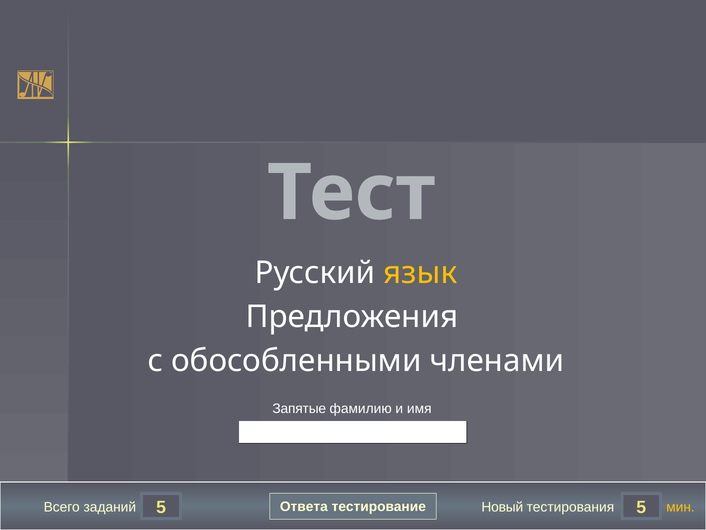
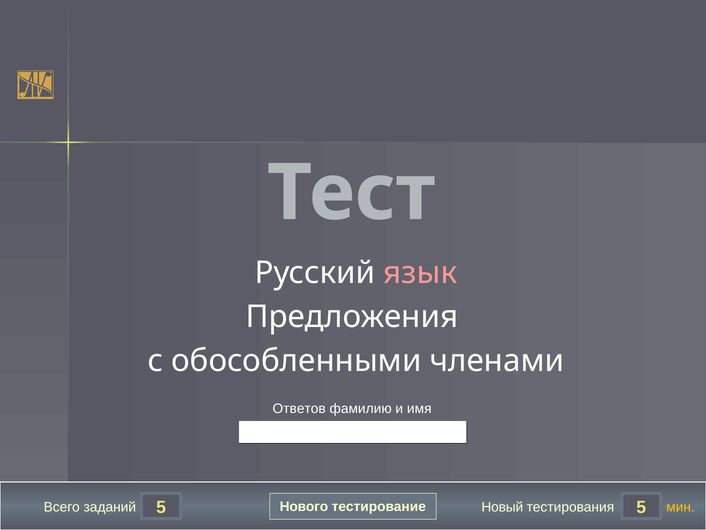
язык colour: yellow -> pink (420, 273)
Запятые: Запятые -> Ответов (299, 408)
Ответа: Ответа -> Нового (304, 506)
